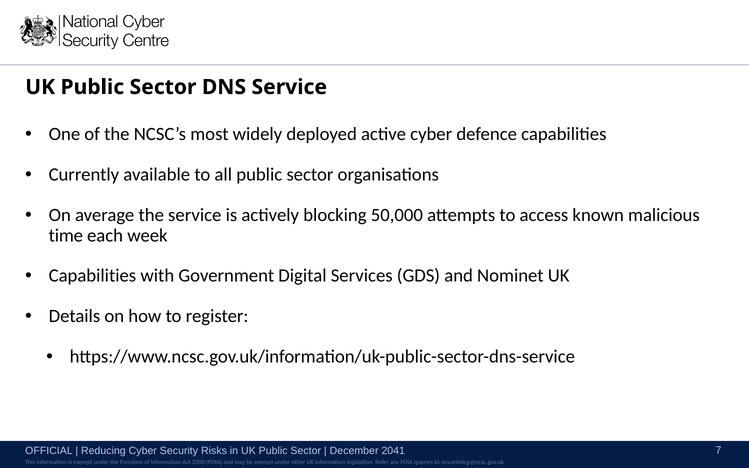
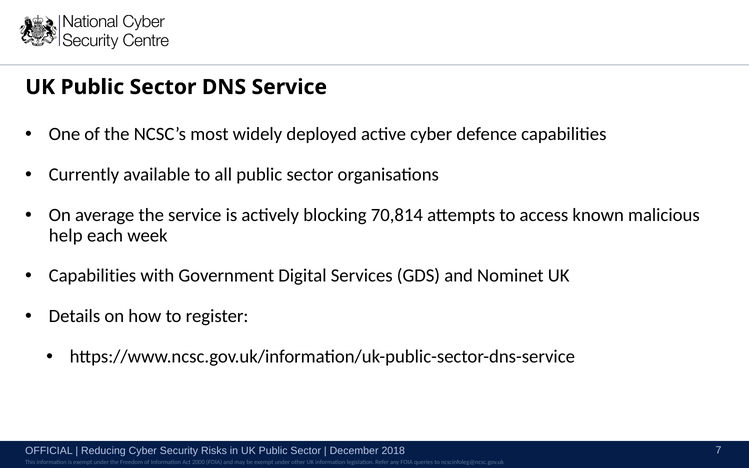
50,000: 50,000 -> 70,814 (397, 215)
time: time -> help (66, 235)
2041: 2041 -> 2018 (393, 451)
